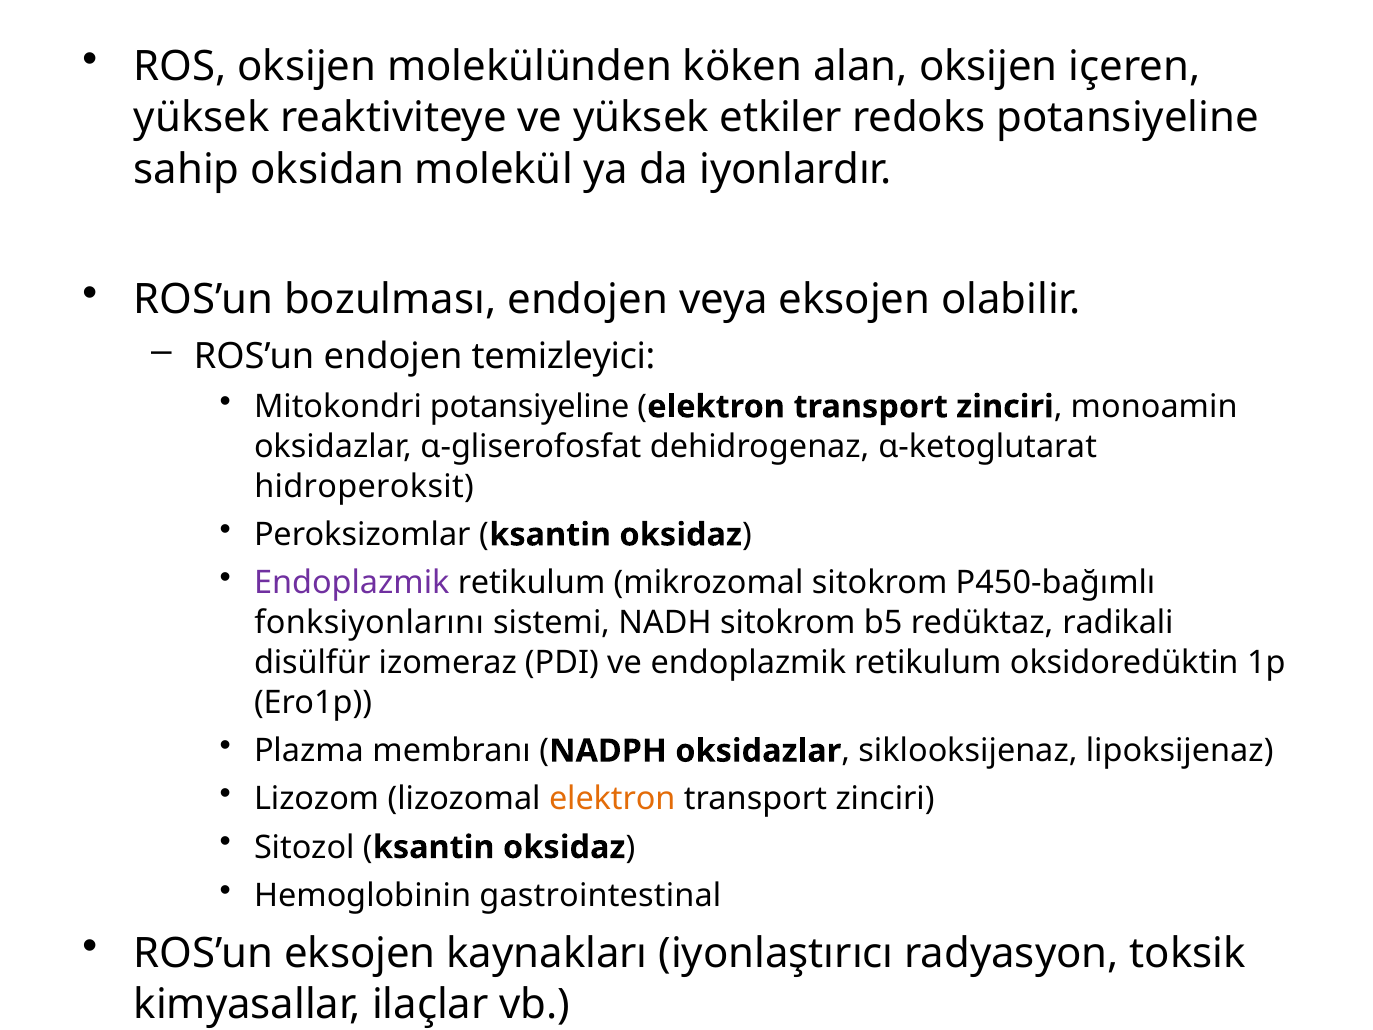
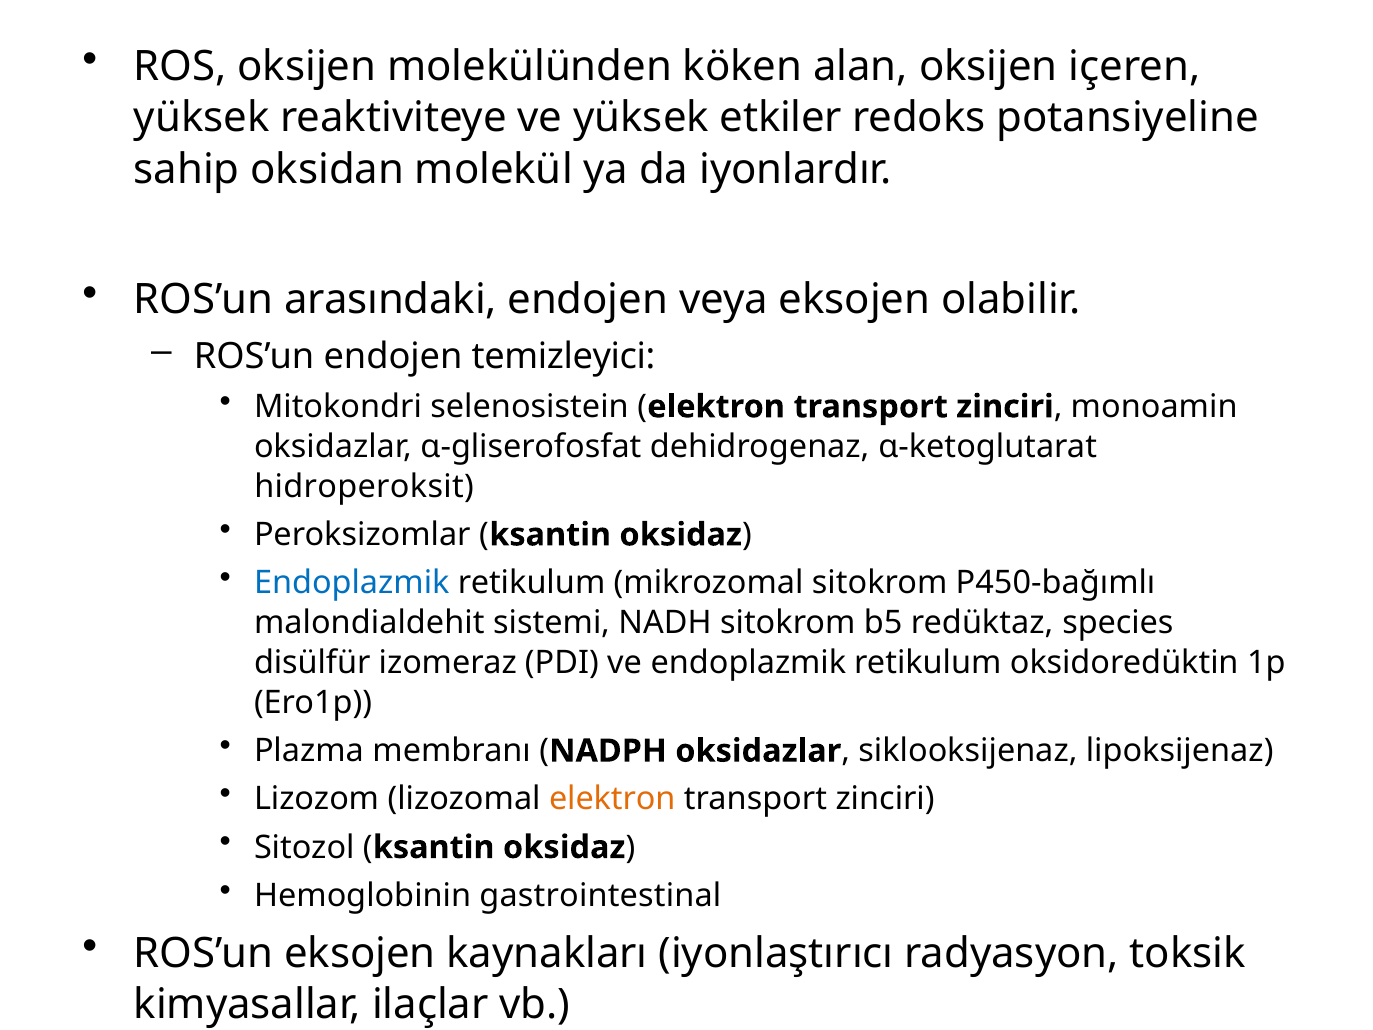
bozulması: bozulması -> arasındaki (390, 300)
Mitokondri potansiyeline: potansiyeline -> selenosistein (530, 407)
Endoplazmik colour: purple -> blue (352, 583)
fonksiyonlarını: fonksiyonlarını -> malondialdehit (369, 623)
radikali: radikali -> species (1118, 623)
